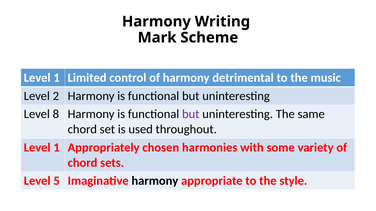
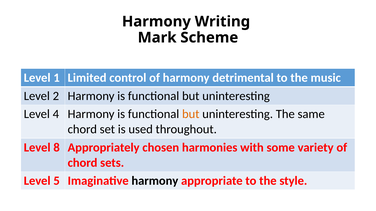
8: 8 -> 4 (56, 114)
but colour: purple -> orange (191, 114)
1: 1 -> 8 (57, 148)
